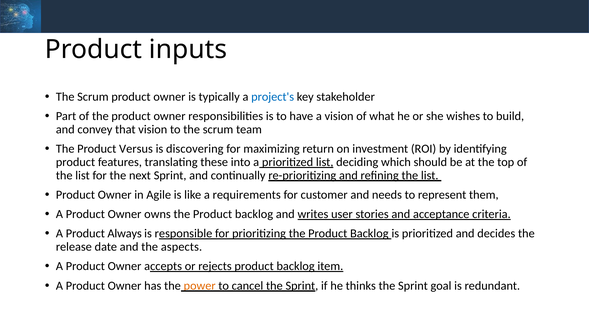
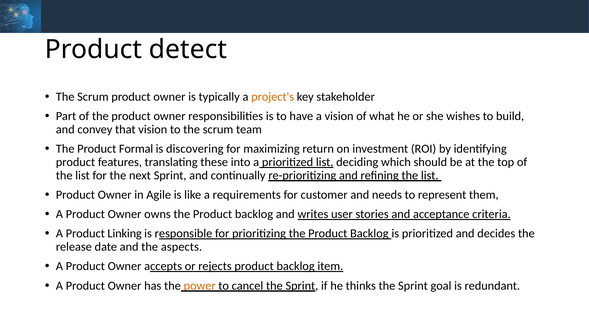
inputs: inputs -> detect (188, 49)
project's colour: blue -> orange (273, 97)
Versus: Versus -> Formal (136, 149)
Always: Always -> Linking (125, 234)
